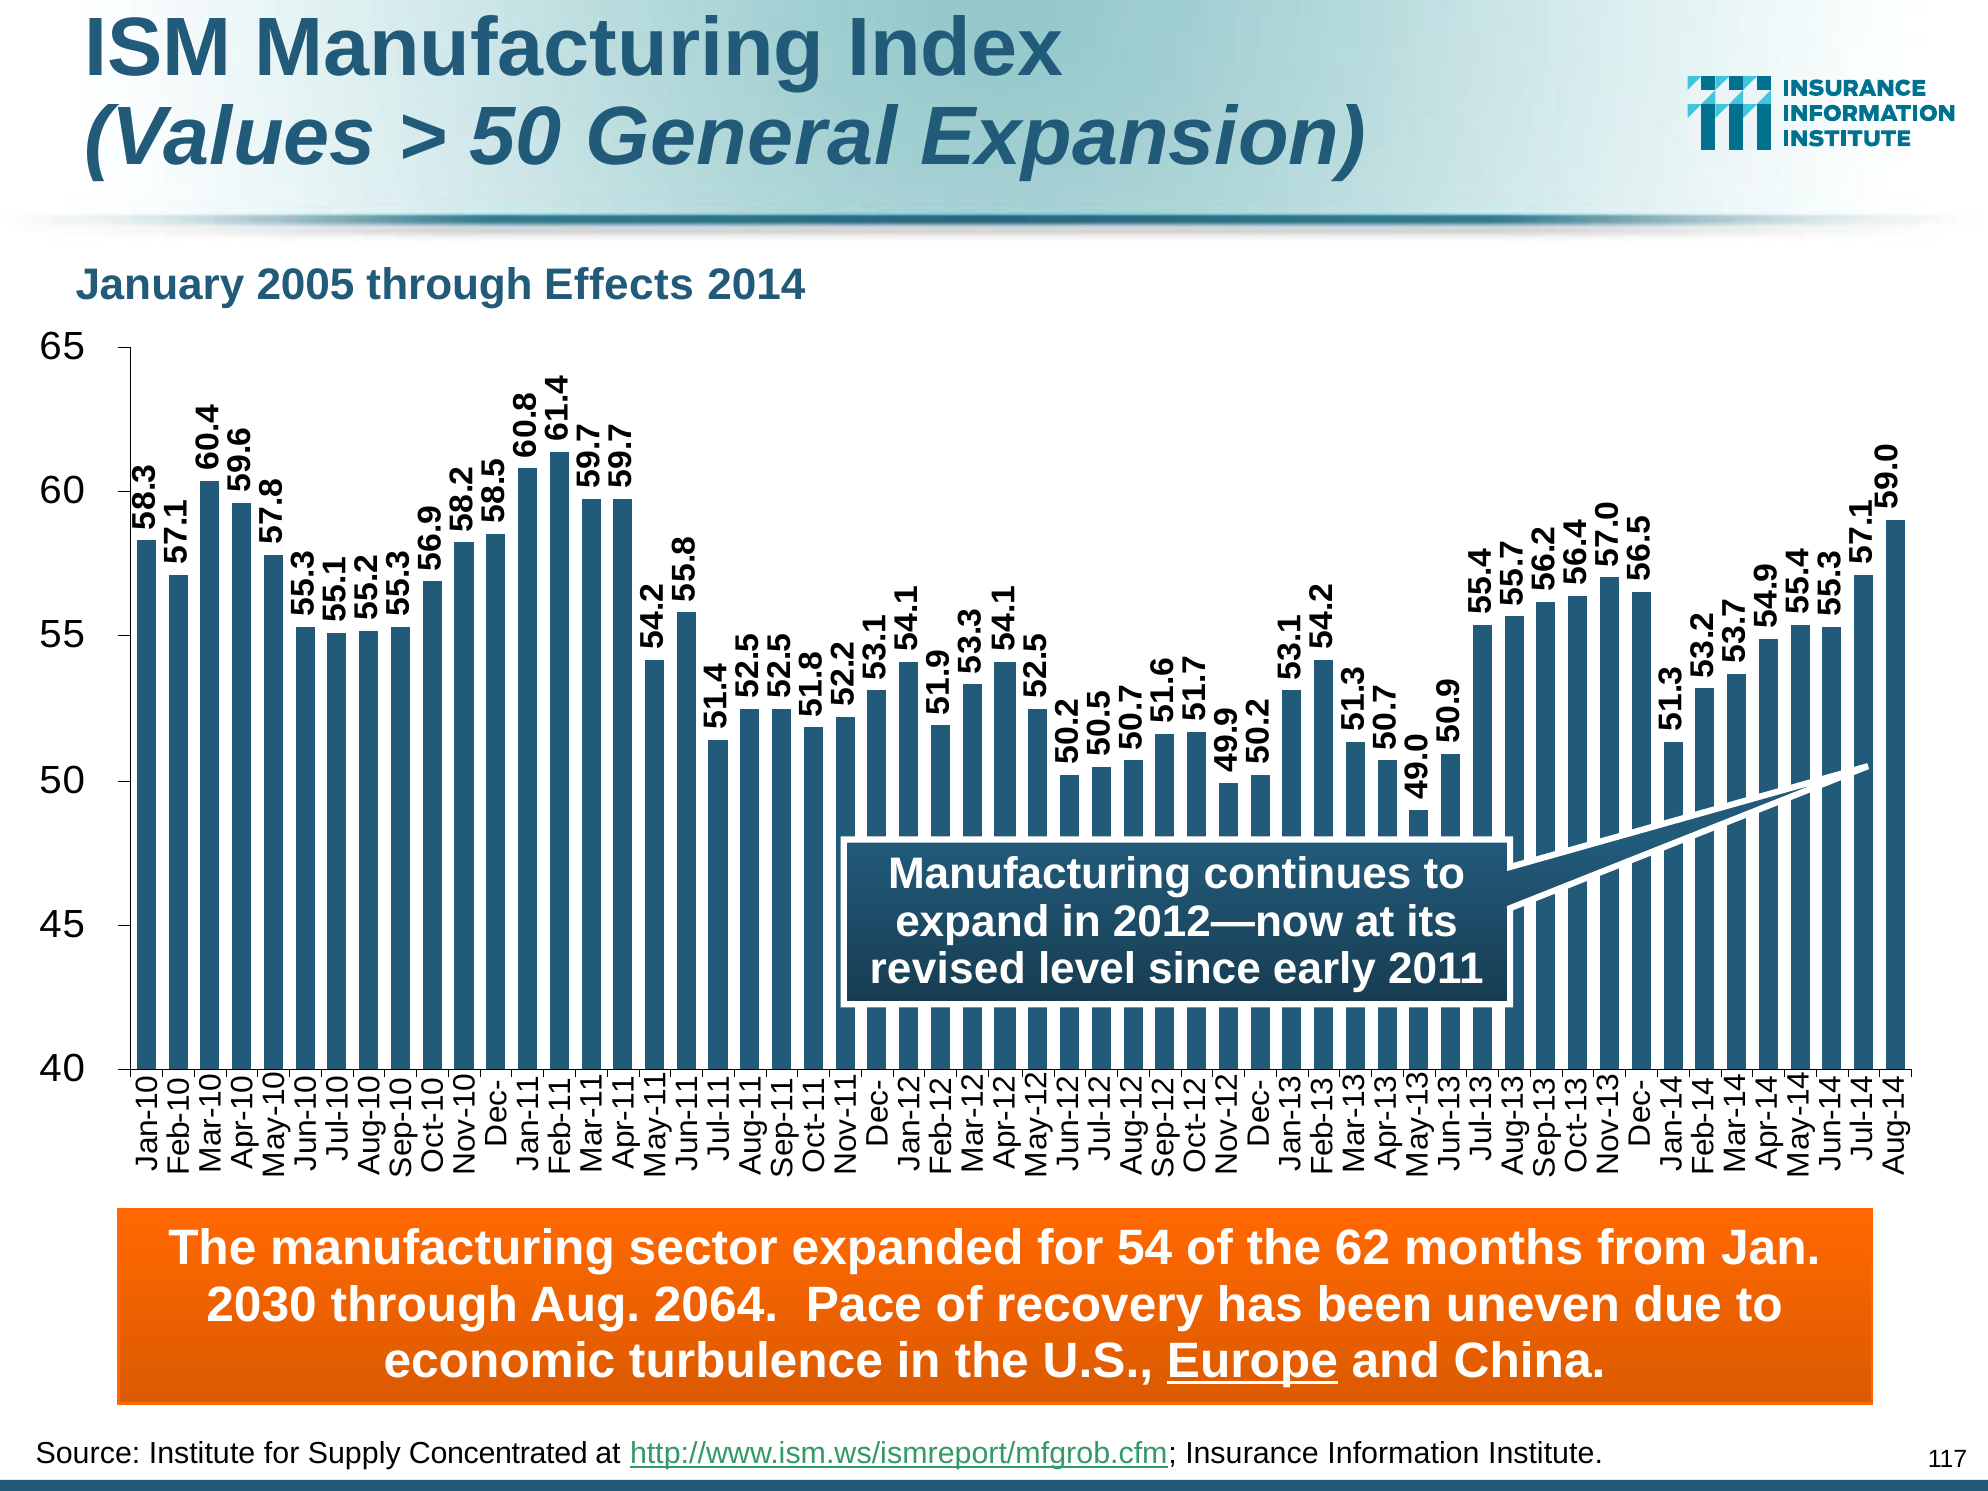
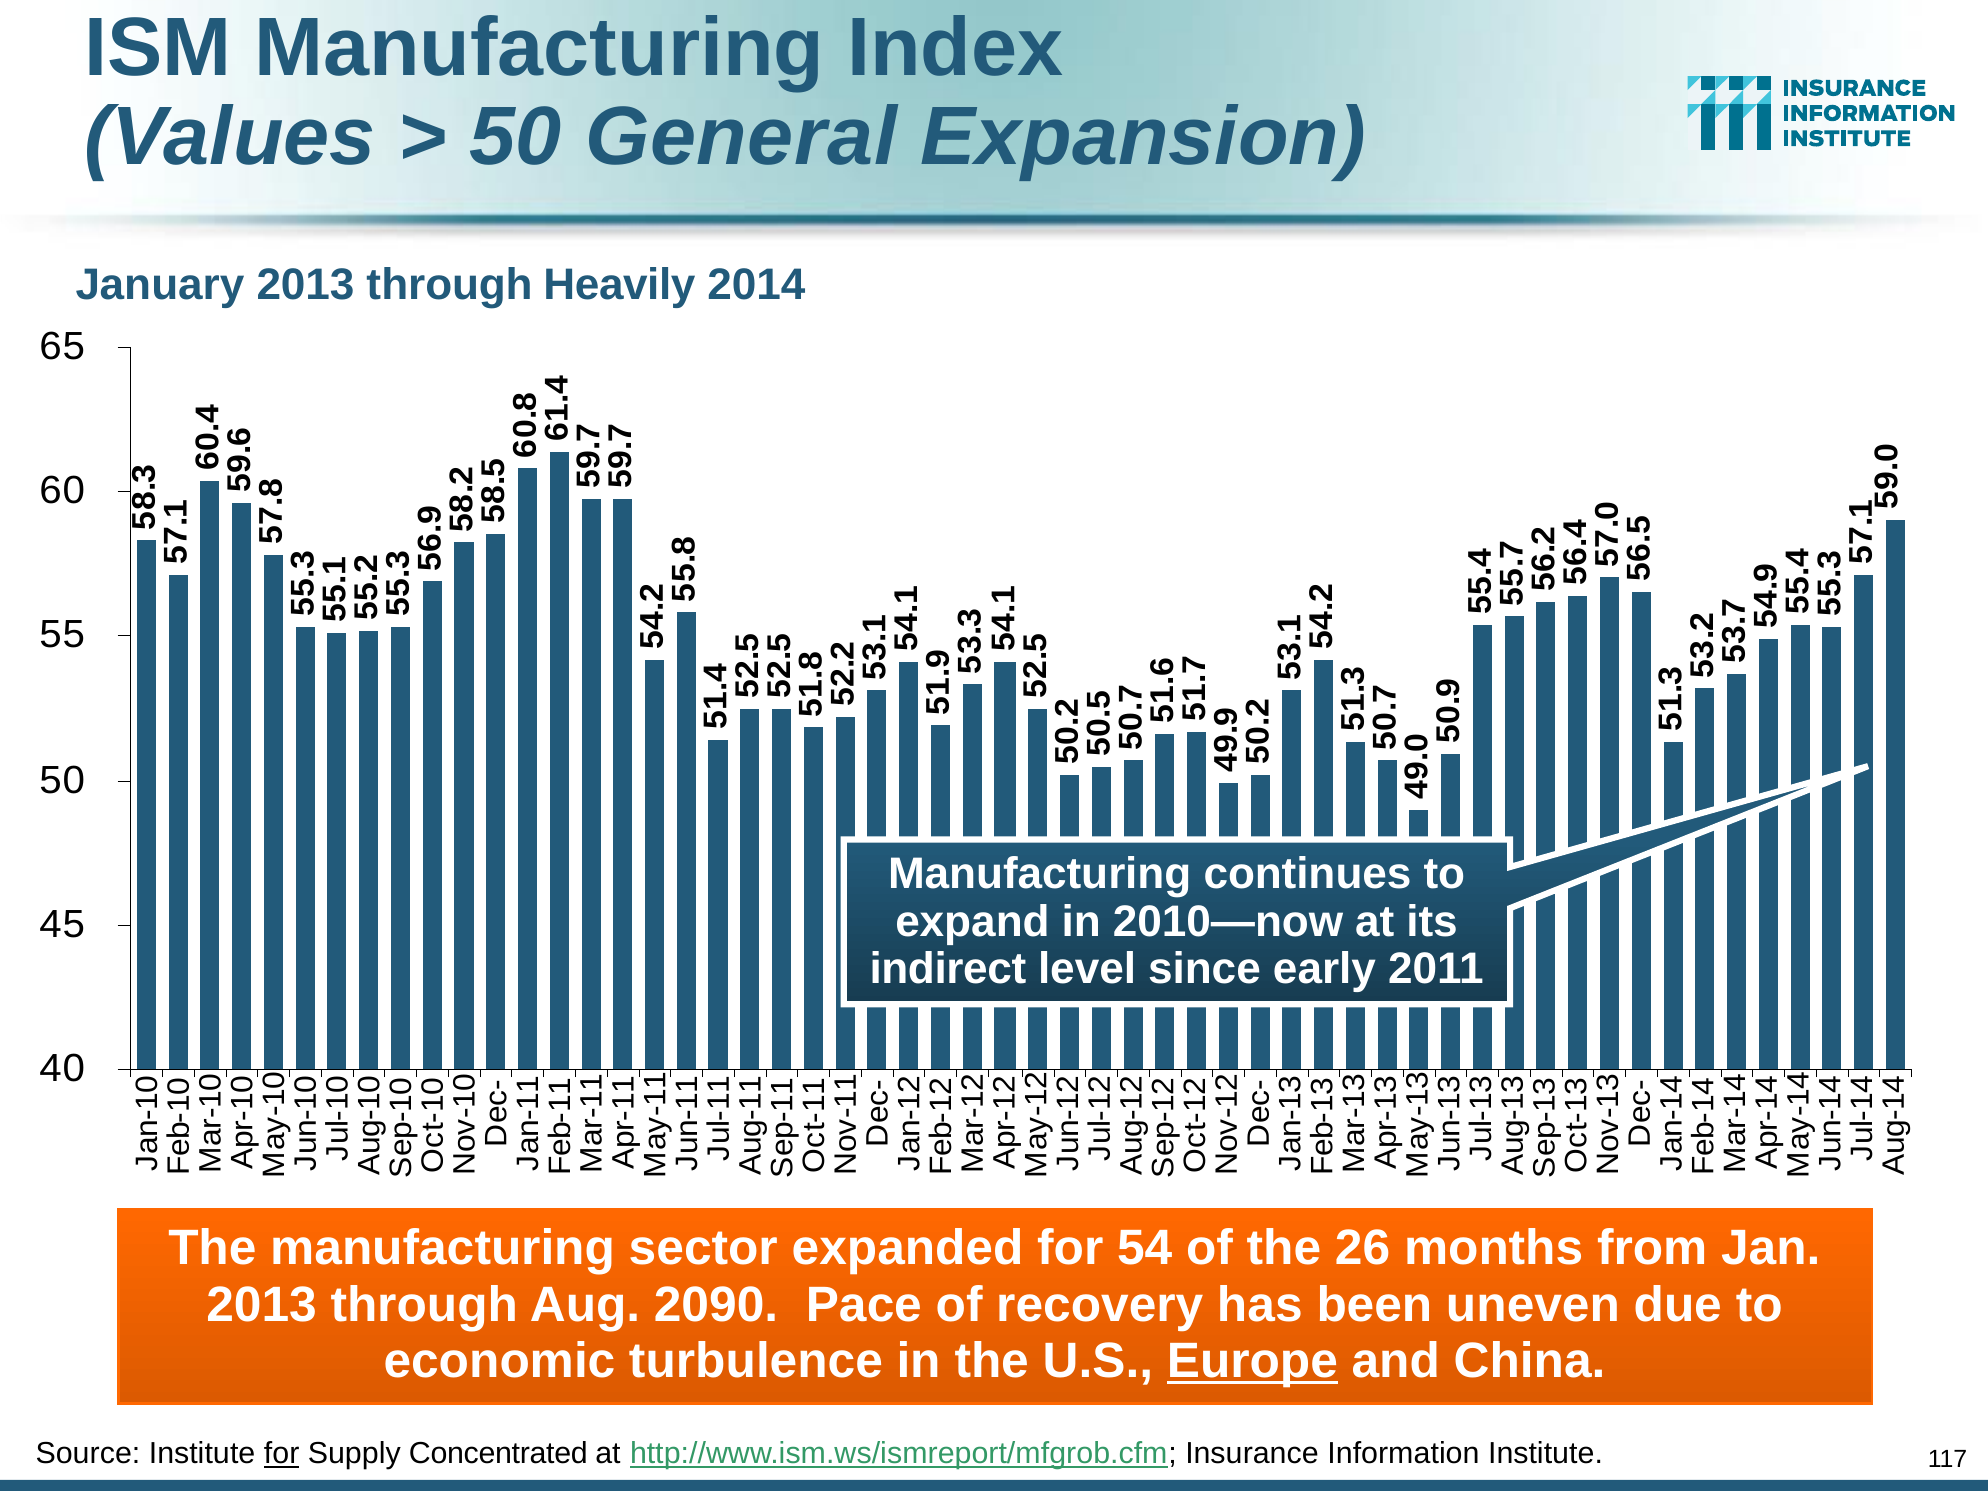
January 2005: 2005 -> 2013 (305, 284)
Effects: Effects -> Heavily (619, 284)
2012—now: 2012—now -> 2010—now (1228, 922)
revised: revised -> indirect (948, 969)
62: 62 -> 26 (1363, 1248)
2030: 2030 -> 2013 (262, 1305)
2064: 2064 -> 2090 (716, 1305)
for underline: none -> present (282, 1454)
